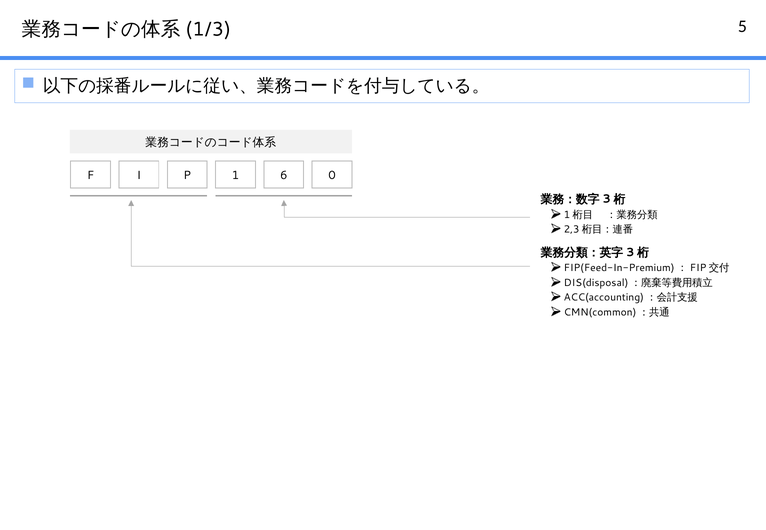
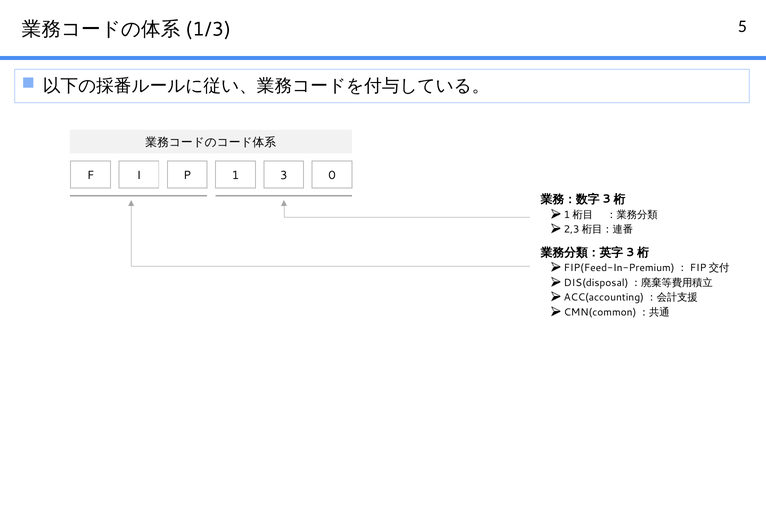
6: 6 -> 3 (284, 175)
